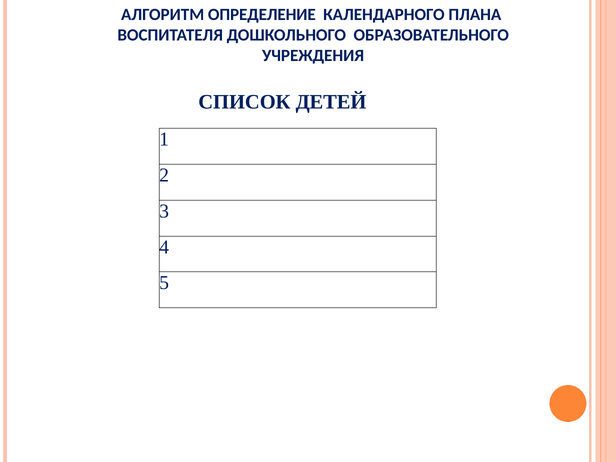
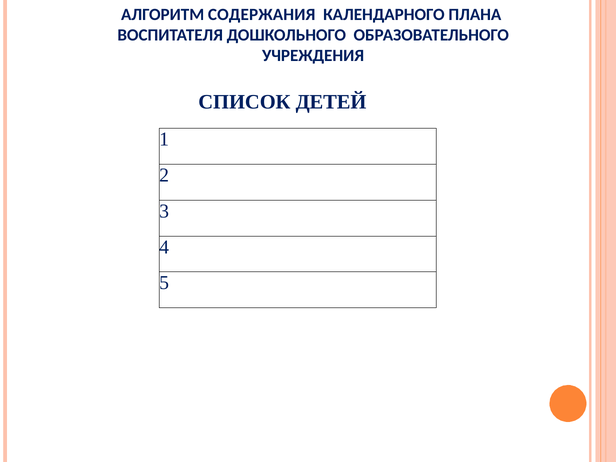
ОПРЕДЕЛЕНИЕ: ОПРЕДЕЛЕНИЕ -> СОДЕРЖАНИЯ (262, 15)
